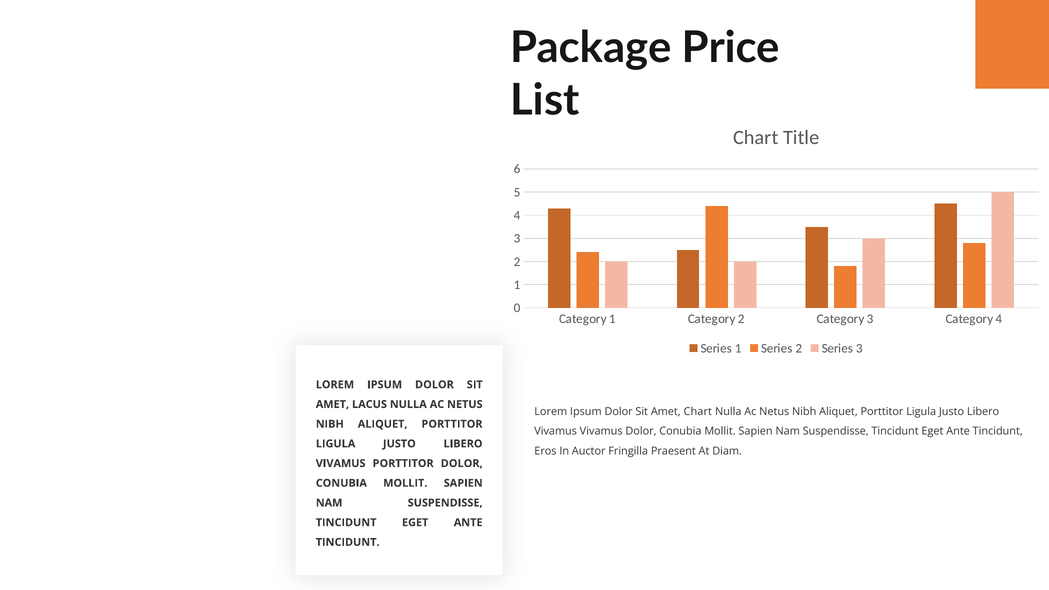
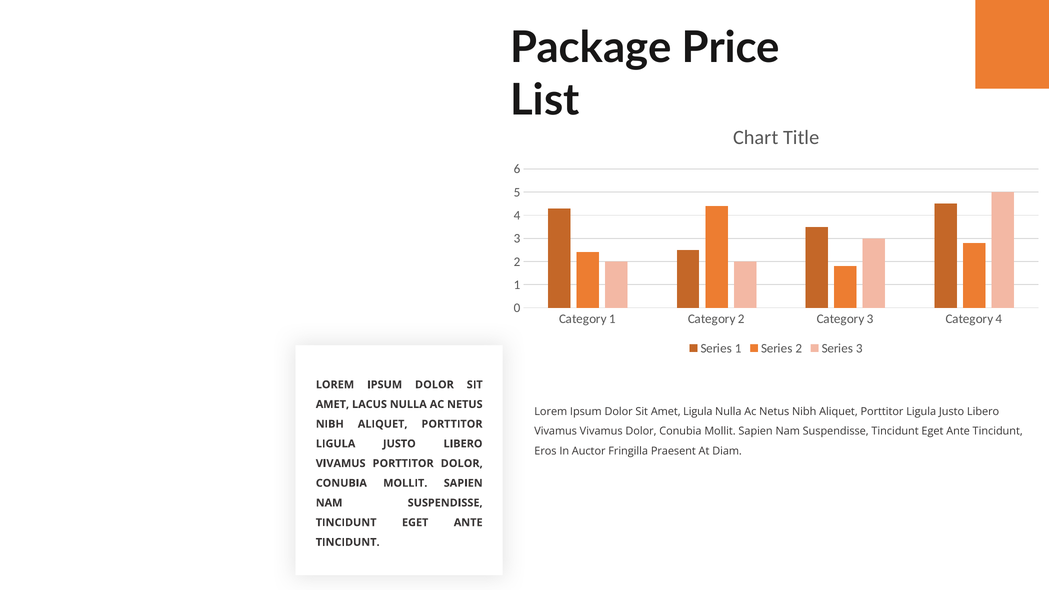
Amet Chart: Chart -> Ligula (698, 412)
